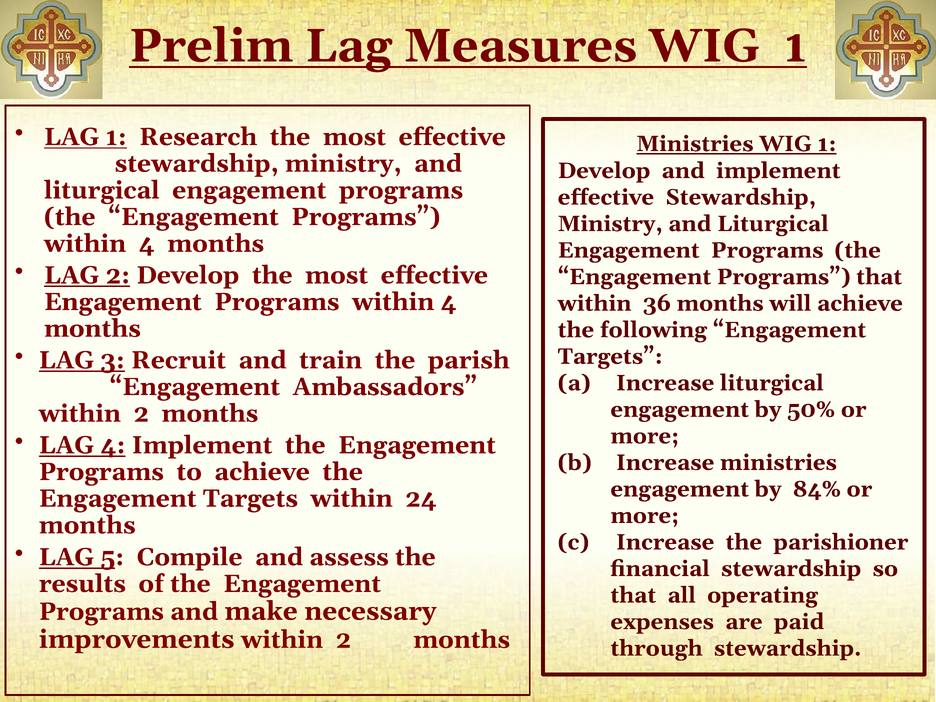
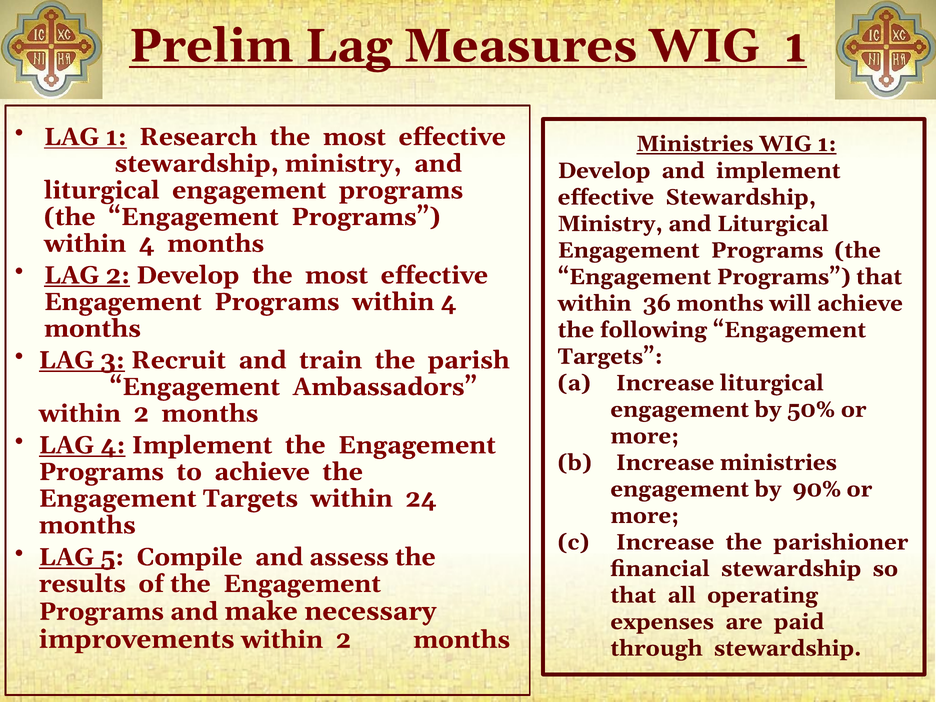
84%: 84% -> 90% (817, 489)
